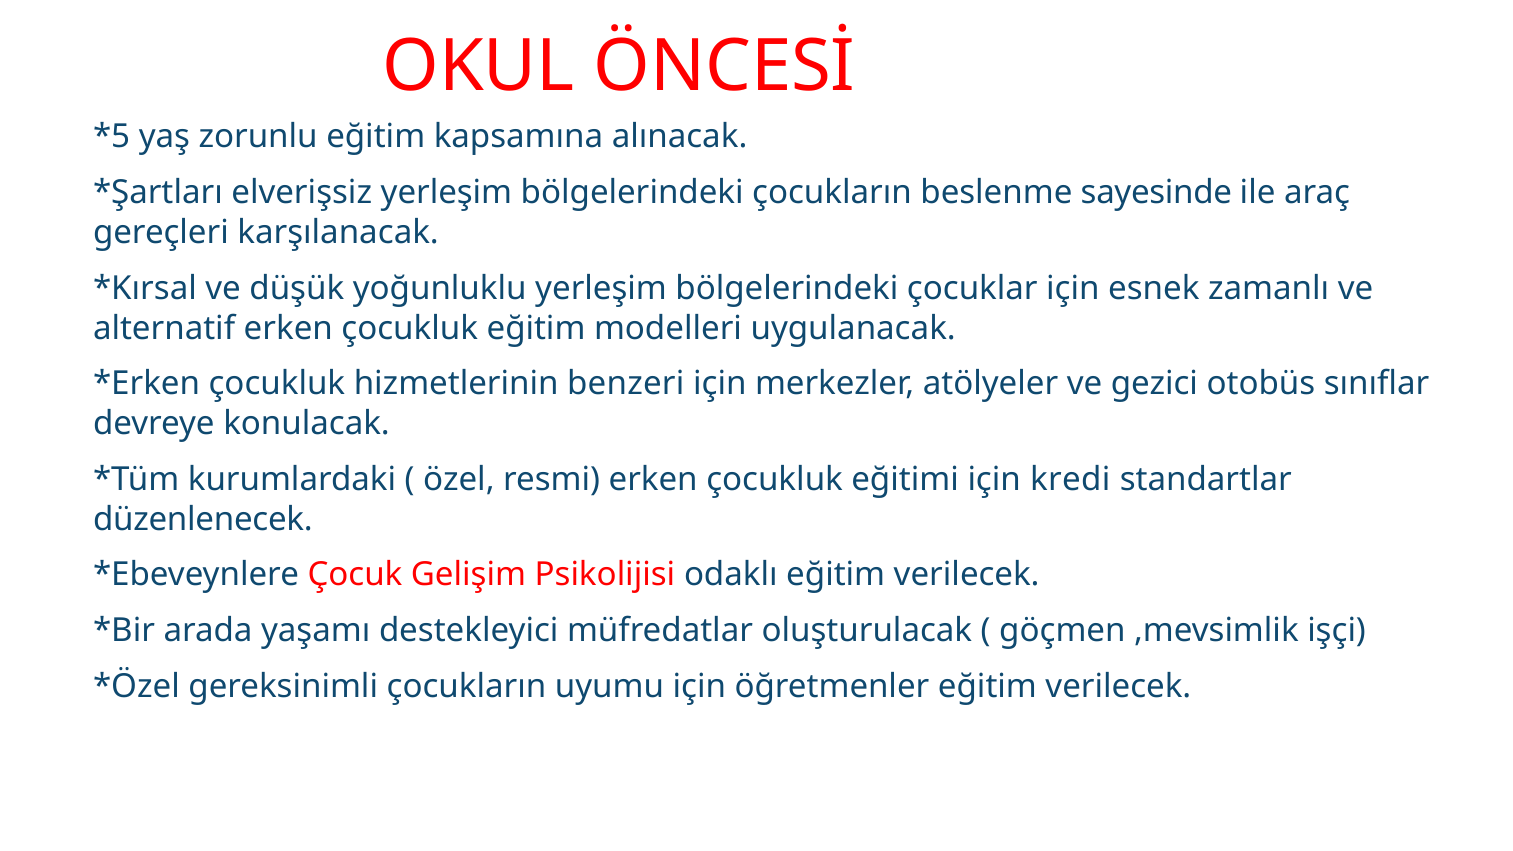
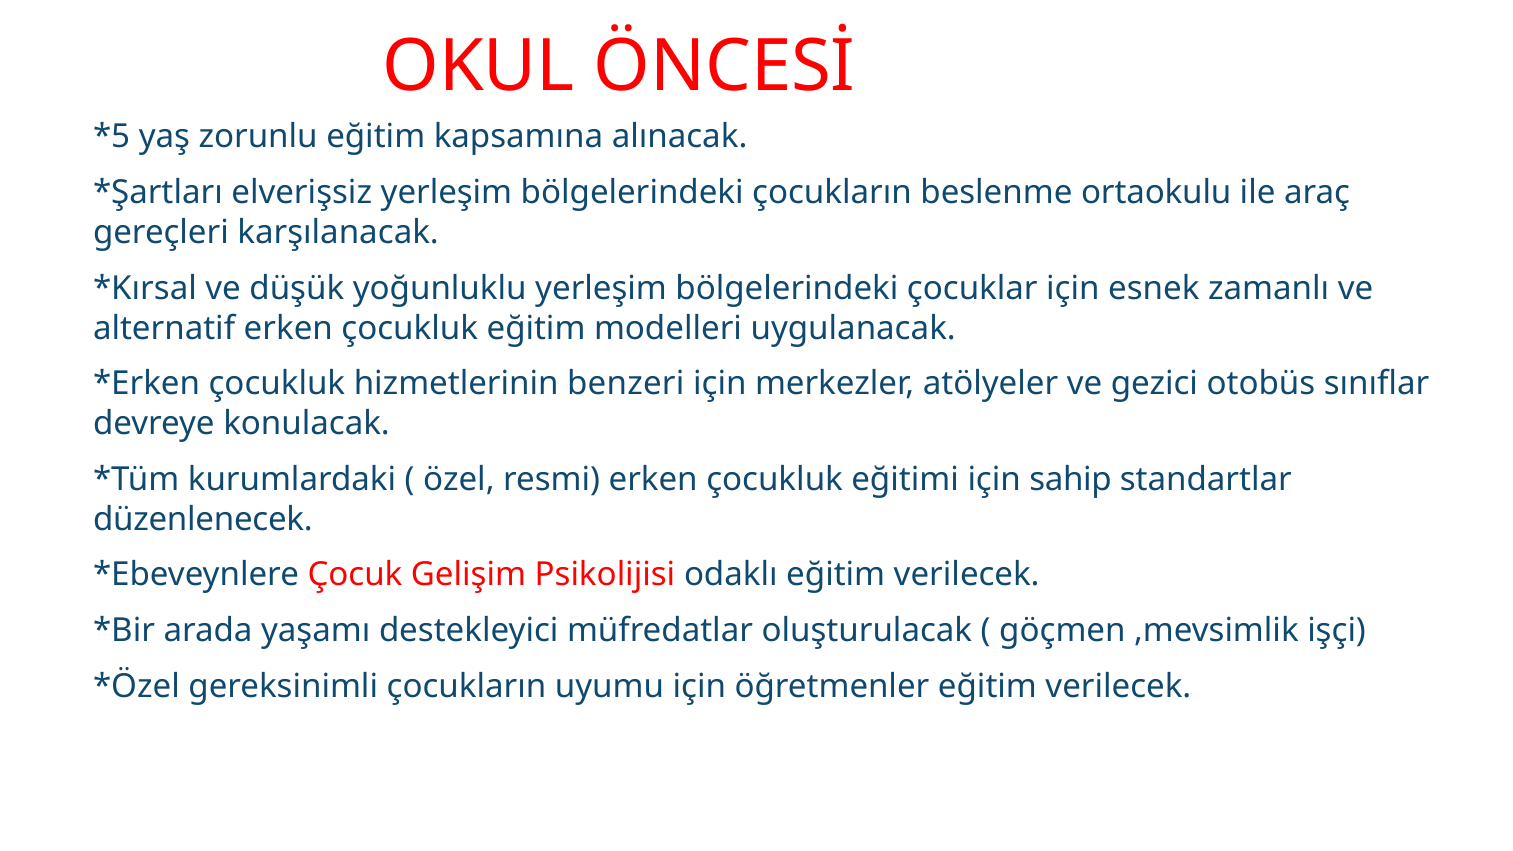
sayesinde: sayesinde -> ortaokulu (1156, 193)
kredi: kredi -> sahip (1070, 479)
